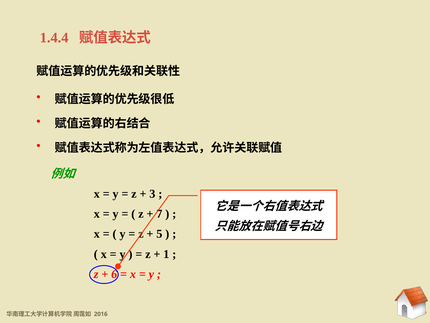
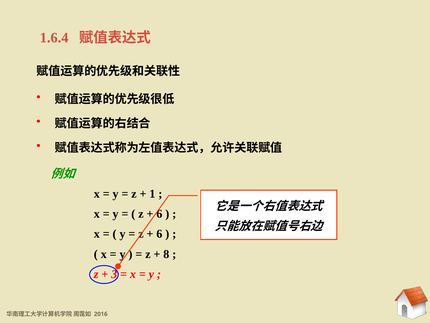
1.4.4: 1.4.4 -> 1.6.4 (54, 38)
3: 3 -> 1 (152, 194)
7: 7 -> 6 (159, 214)
5: 5 -> 6 (159, 234)
1: 1 -> 8 (166, 254)
6: 6 -> 3 (114, 274)
